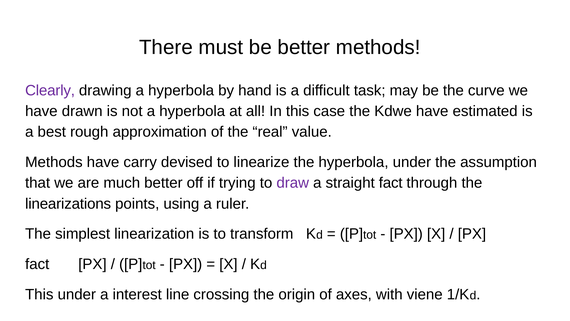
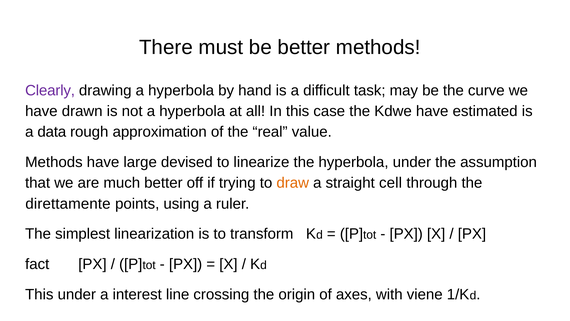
best: best -> data (52, 132)
carry: carry -> large (140, 162)
draw colour: purple -> orange (293, 183)
straight fact: fact -> cell (391, 183)
linearizations: linearizations -> direttamente (68, 203)
